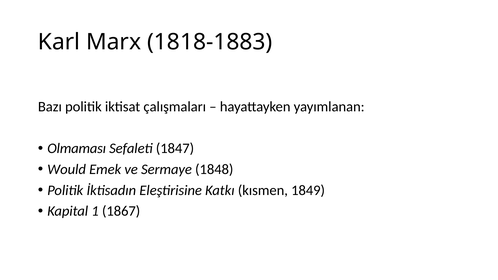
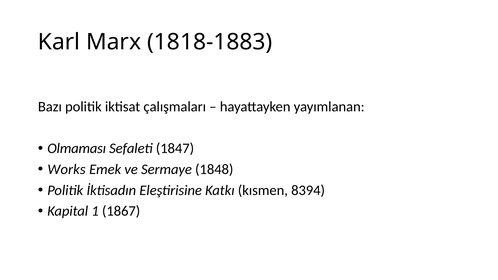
Would: Would -> Works (67, 169)
1849: 1849 -> 8394 (308, 190)
